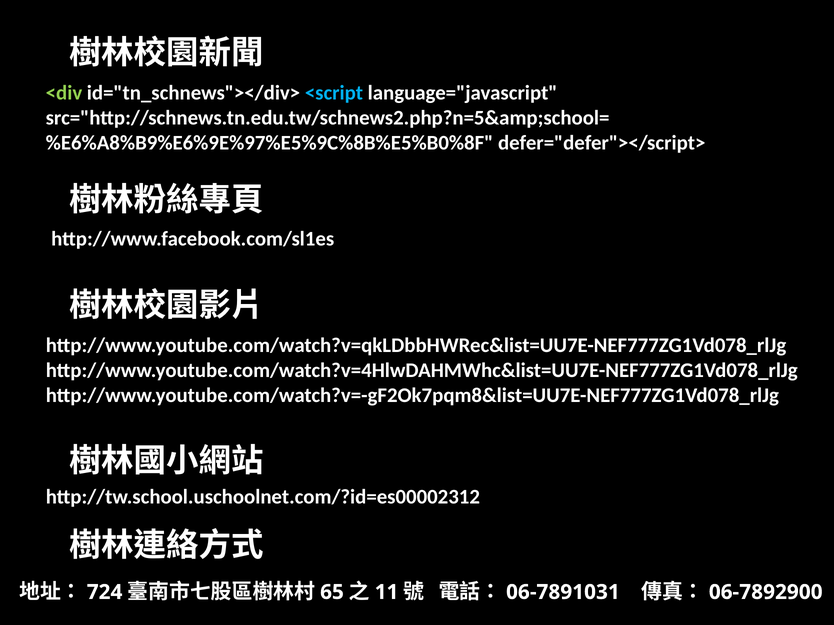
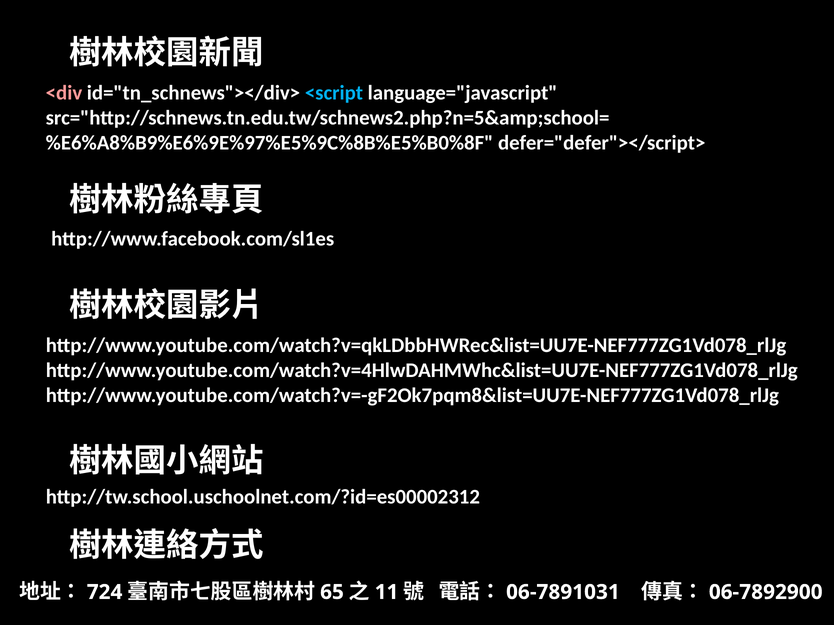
<div colour: light green -> pink (64, 93)
